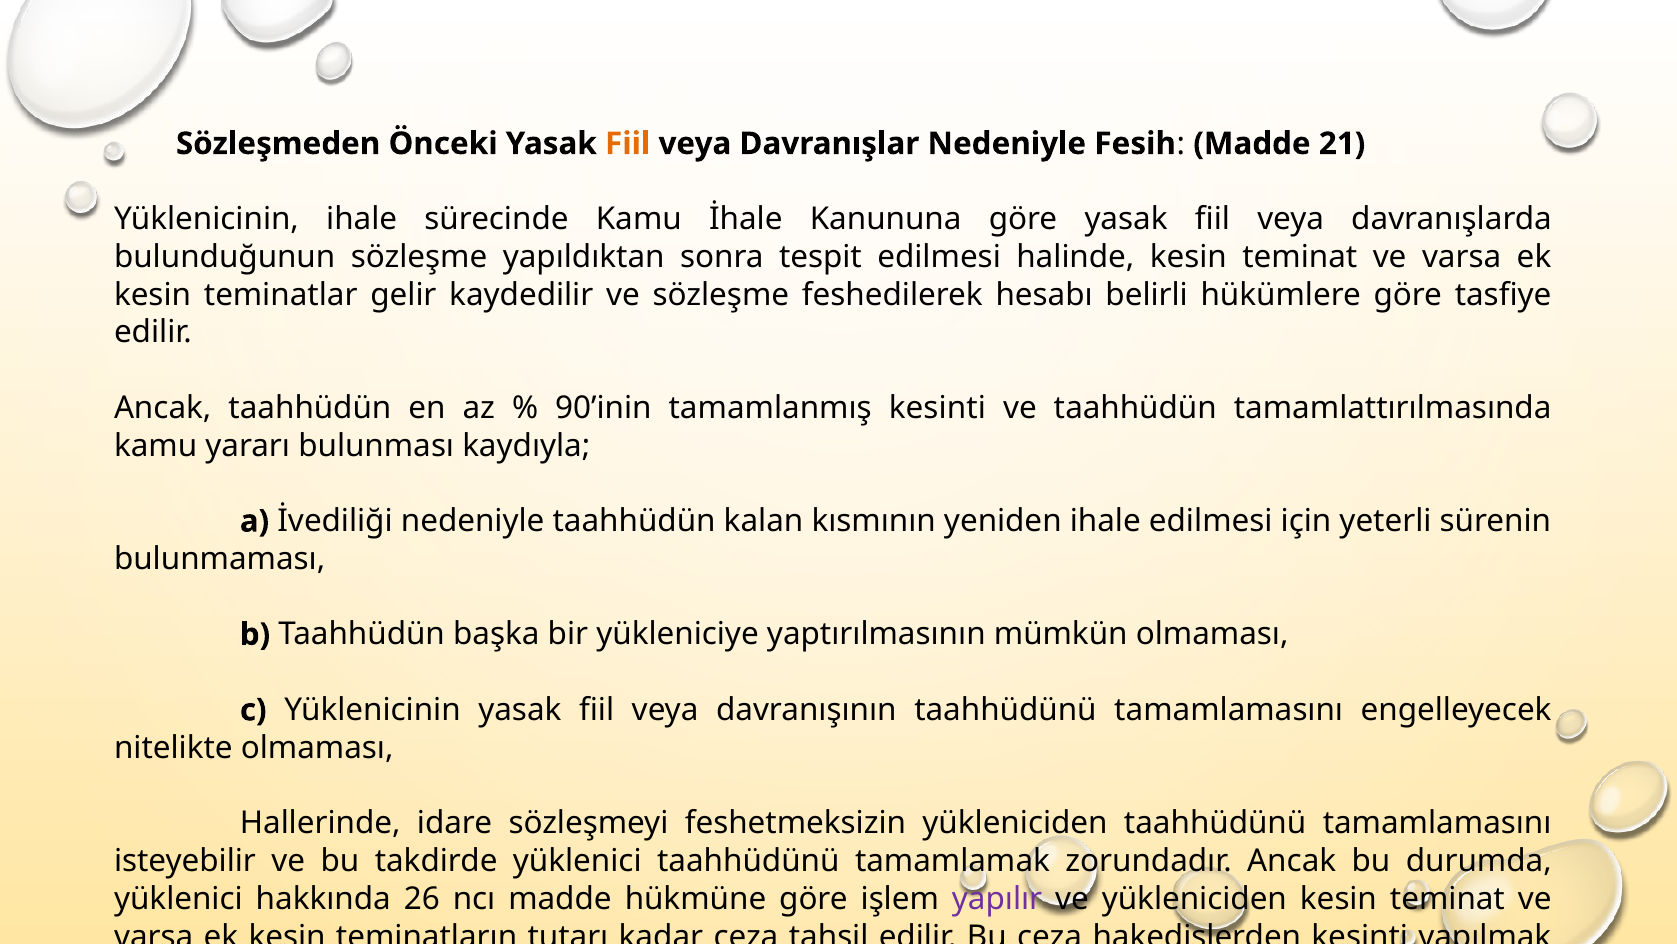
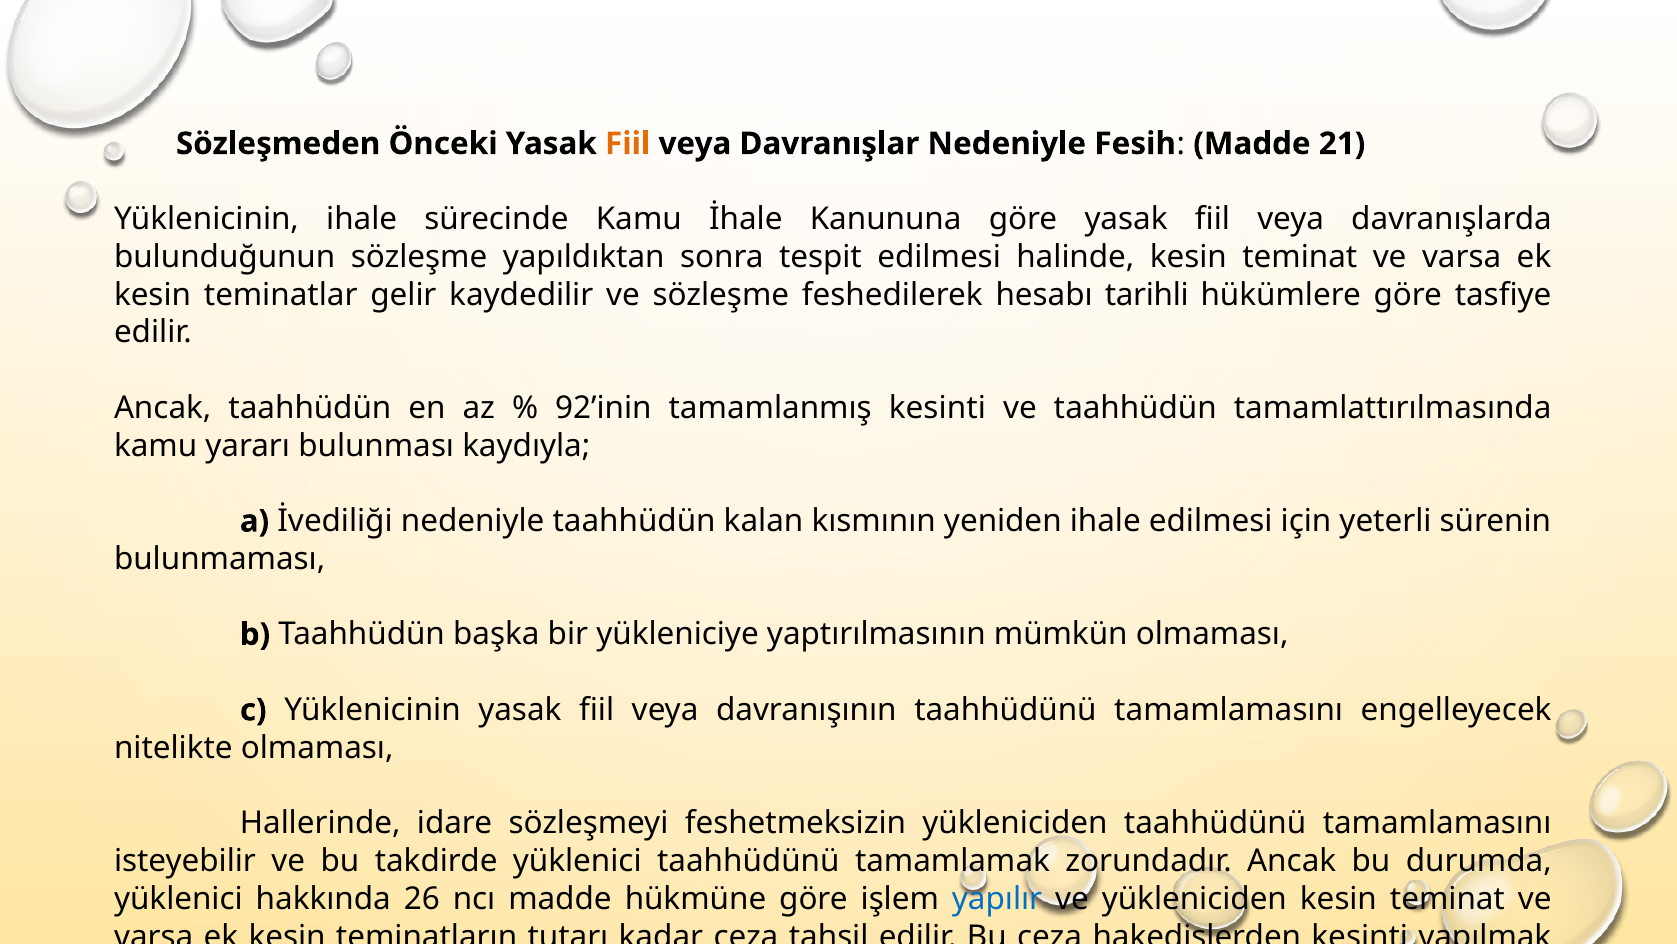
belirli: belirli -> tarihli (1147, 295)
90’inin: 90’inin -> 92’inin (603, 408)
yapılır colour: purple -> blue (997, 898)
